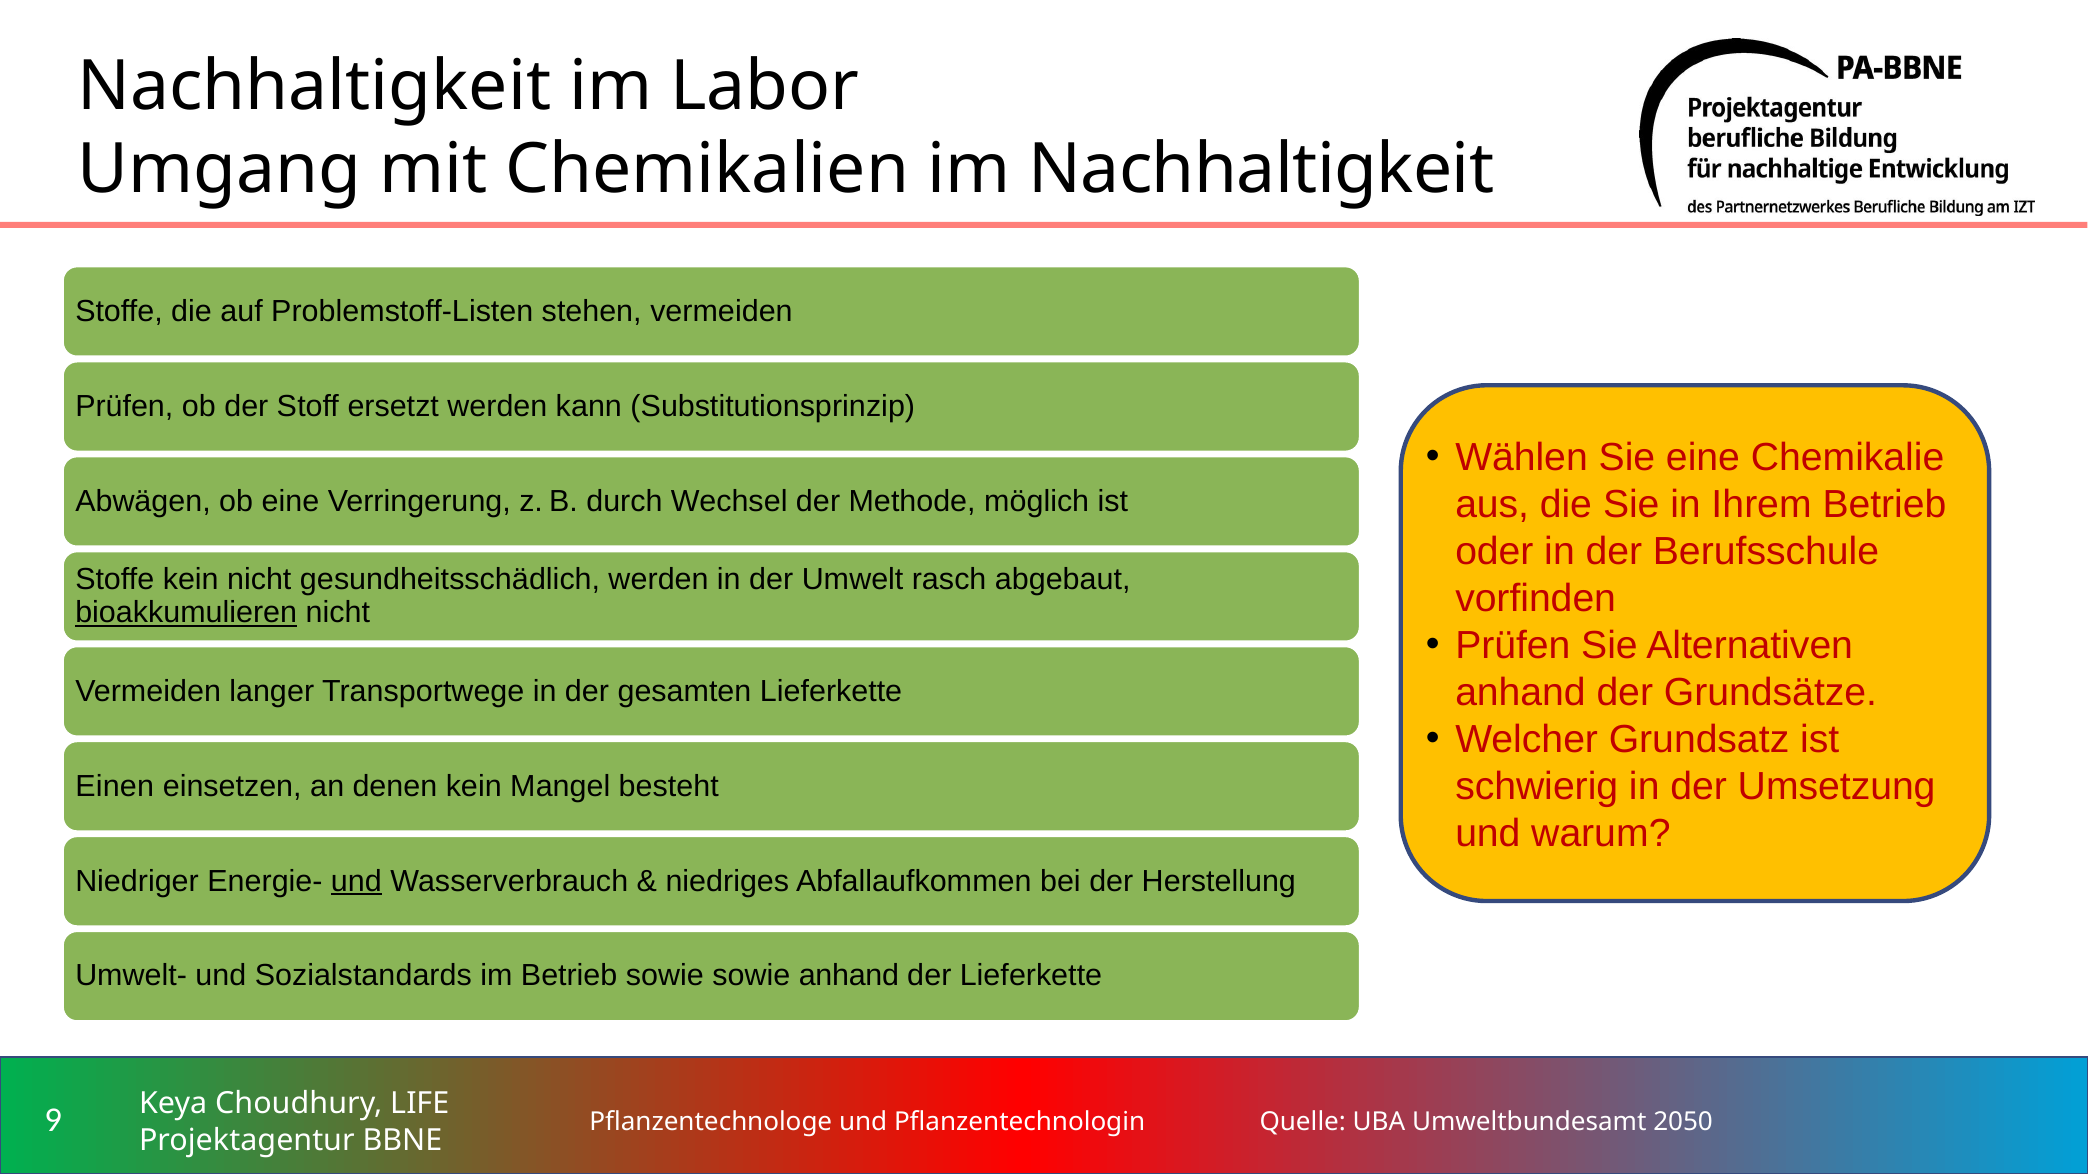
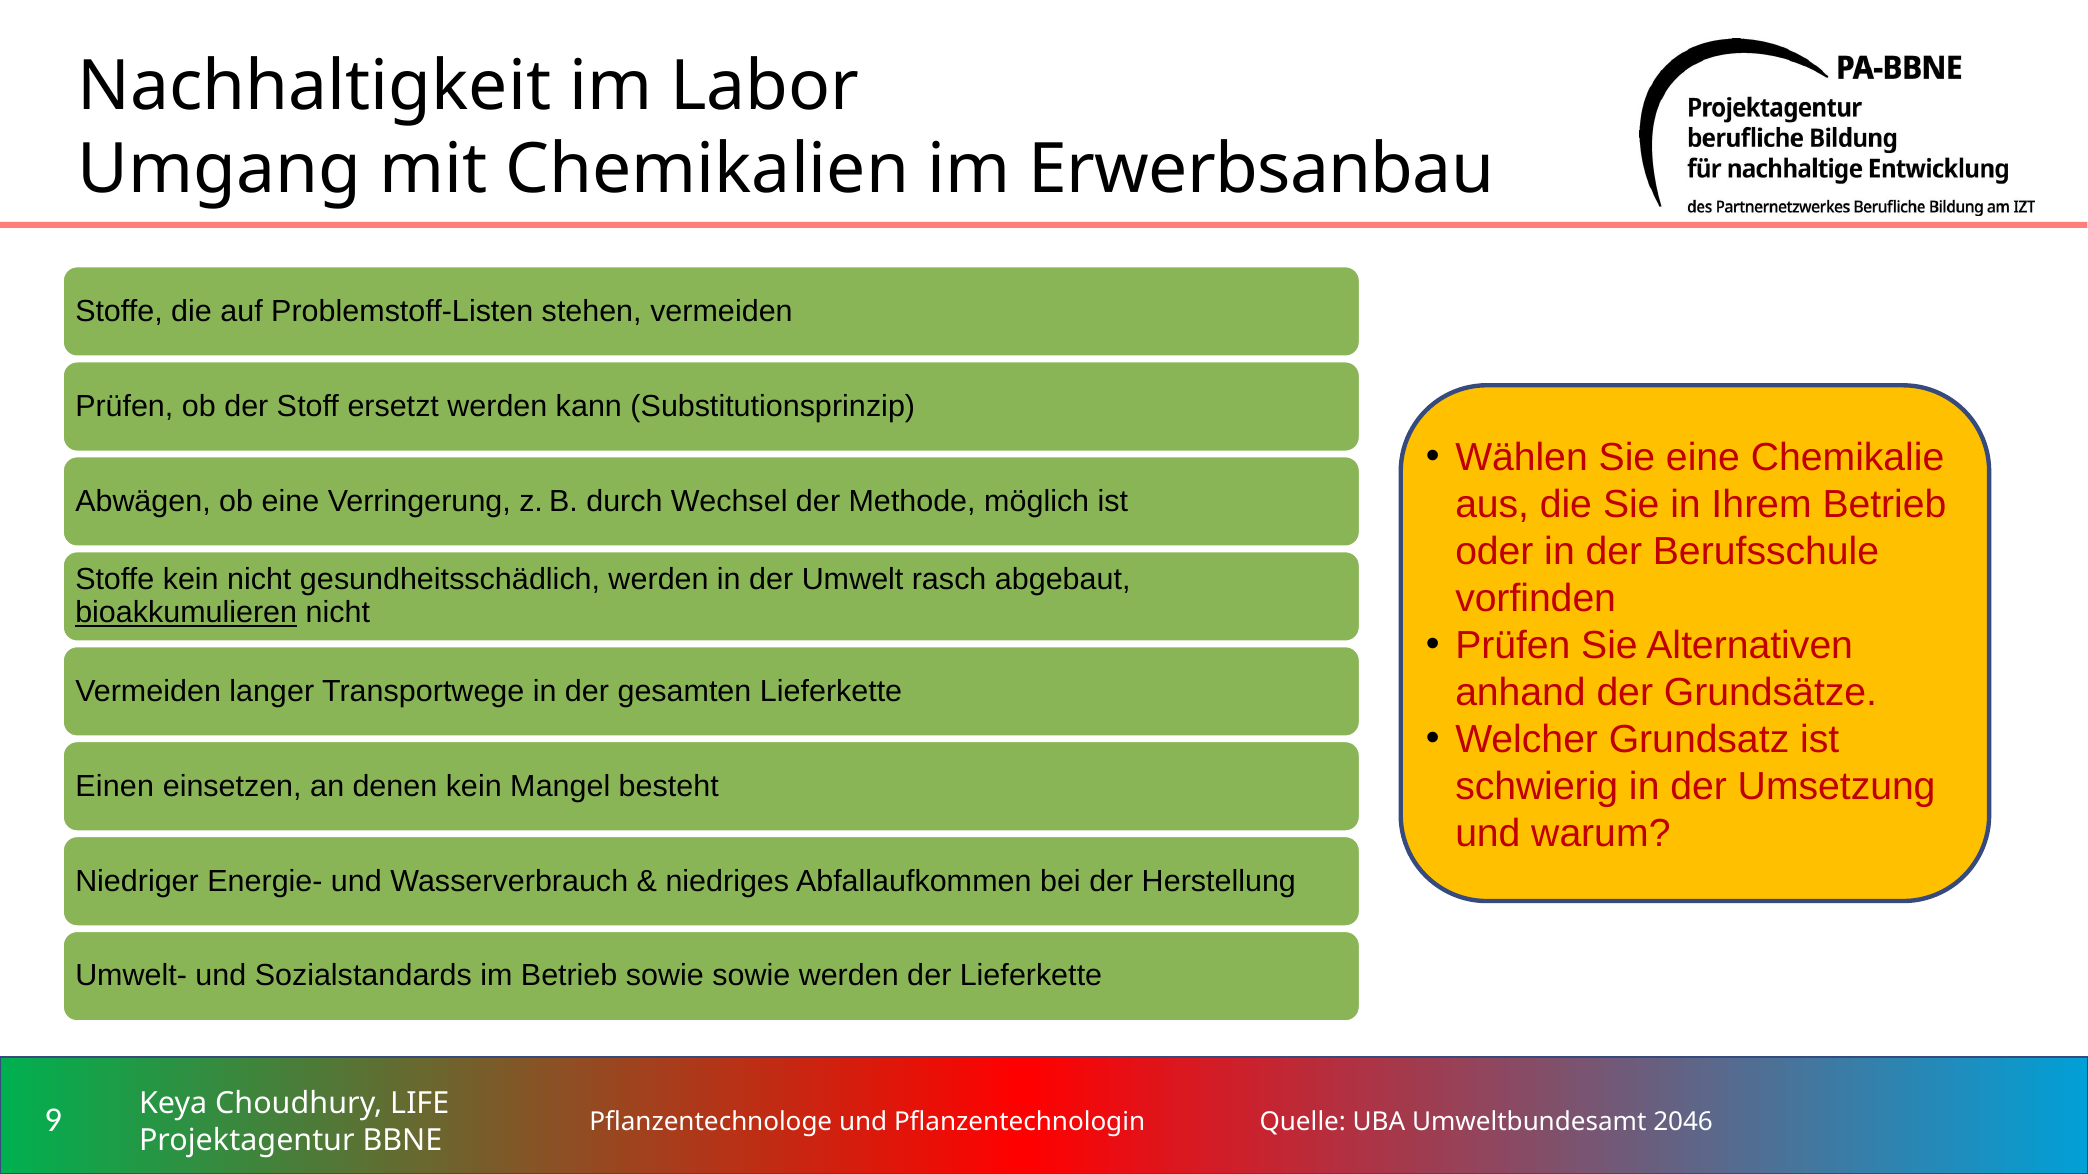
im Nachhaltigkeit: Nachhaltigkeit -> Erwerbsanbau (1261, 170)
und underline: present -> none (356, 881)
sowie anhand: anhand -> werden (849, 976)
2050: 2050 -> 2046 (1683, 1122)
